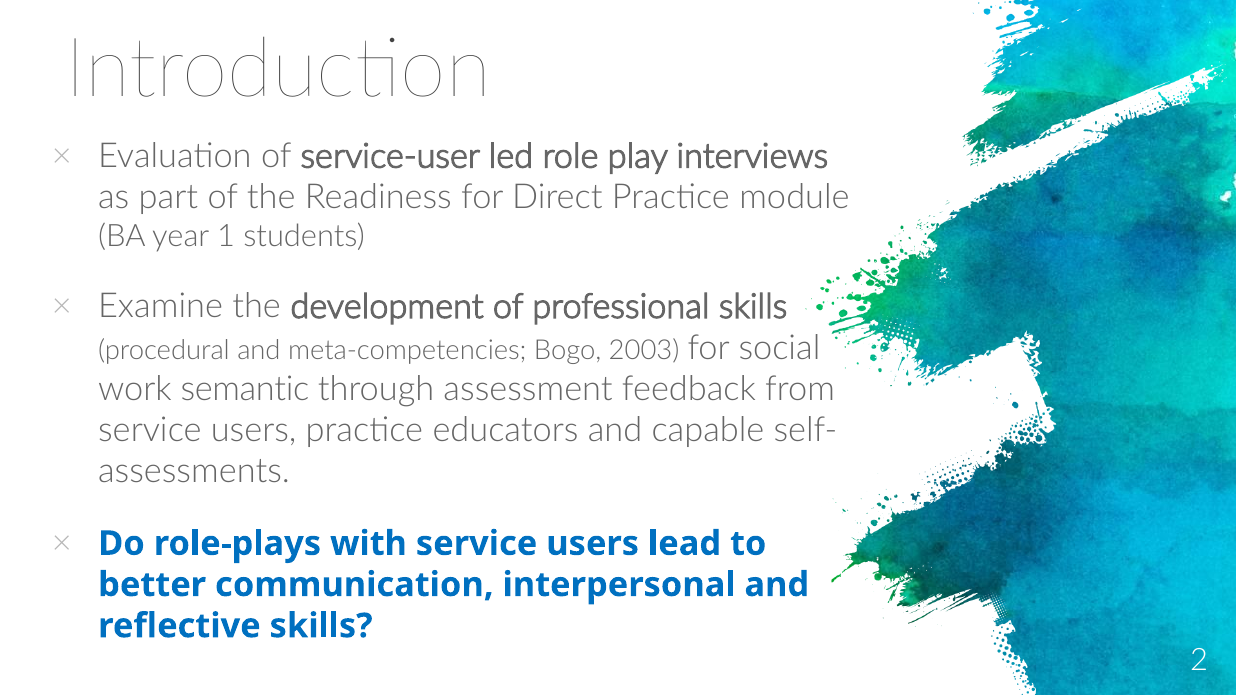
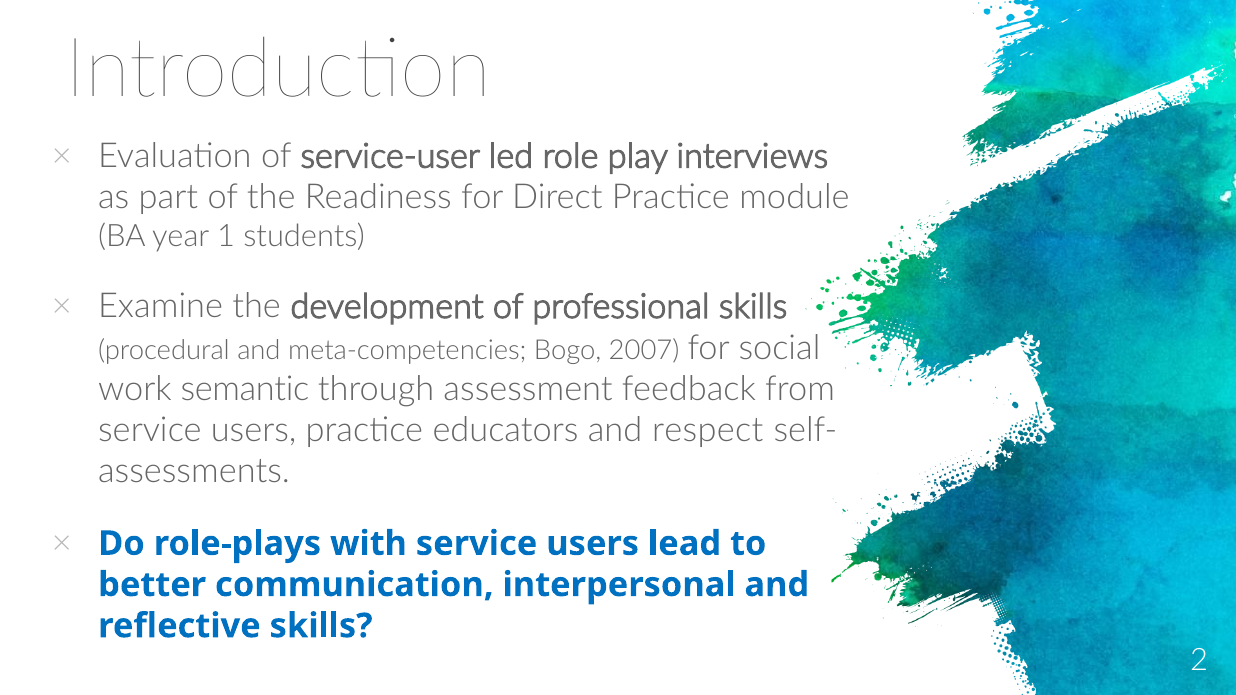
2003: 2003 -> 2007 (644, 350)
capable: capable -> respect (708, 430)
